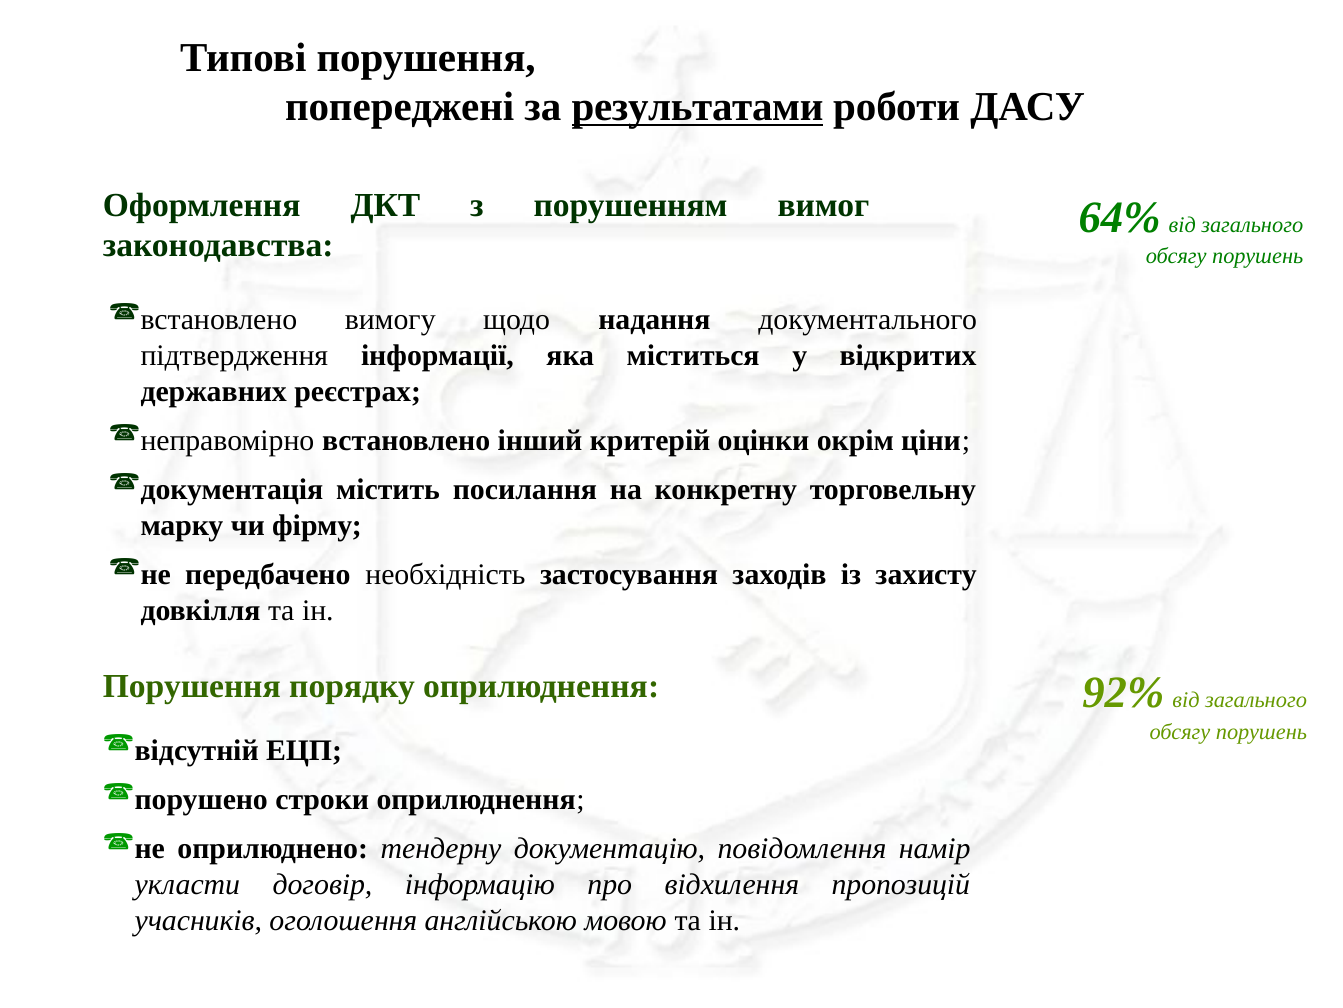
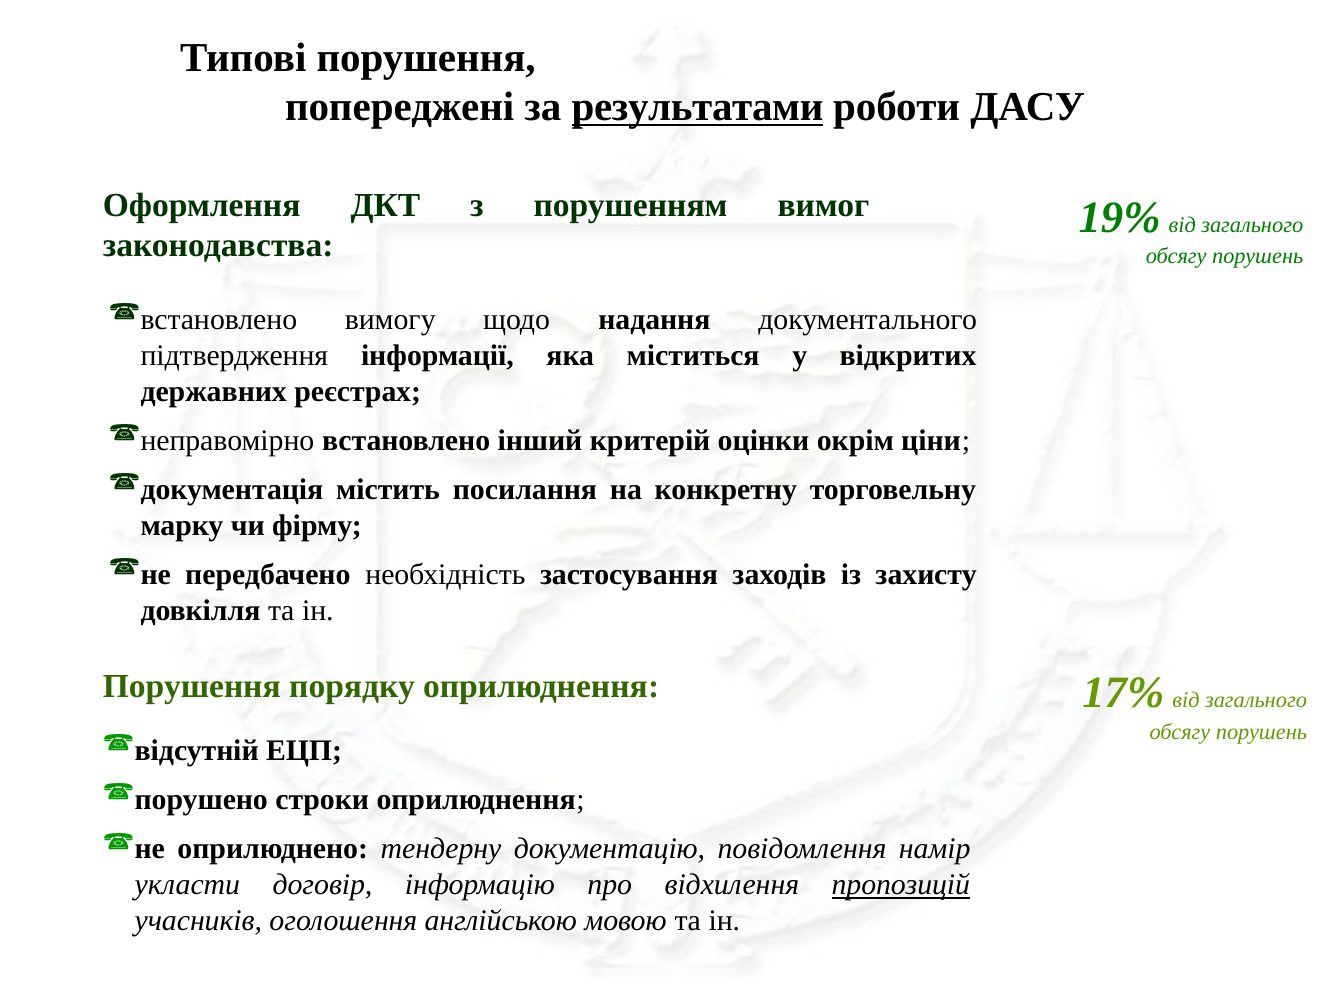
64%: 64% -> 19% (1120, 218)
92%: 92% -> 17% (1123, 693)
пропозицій underline: none -> present (901, 884)
